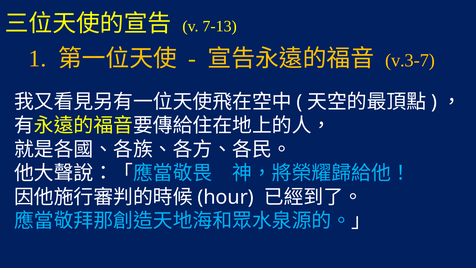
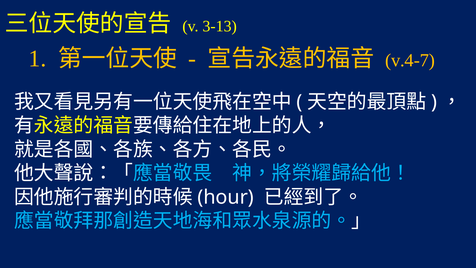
7-13: 7-13 -> 3-13 (220, 26)
v.3-7: v.3-7 -> v.4-7 (410, 60)
